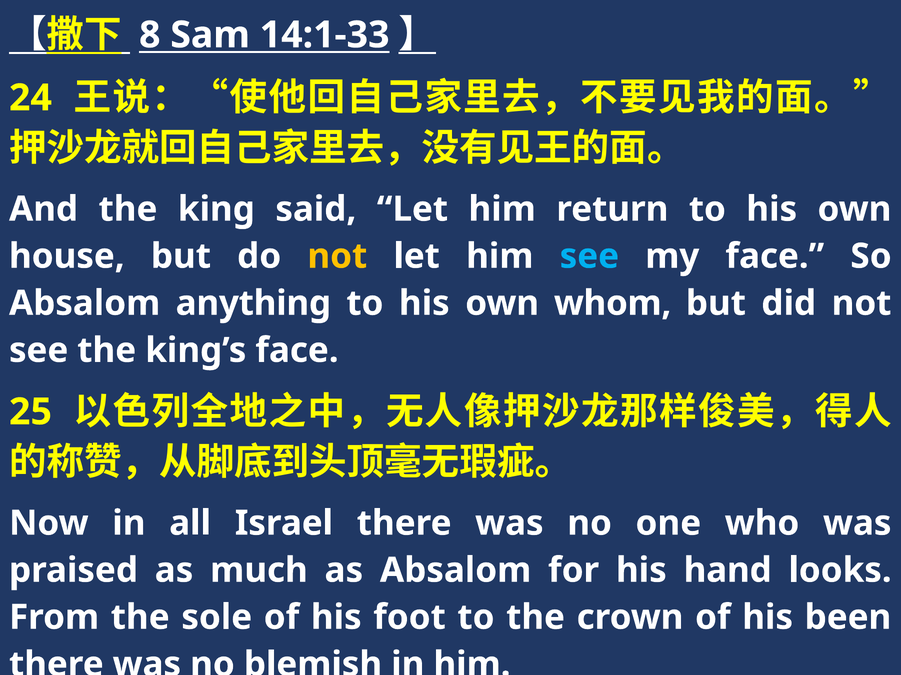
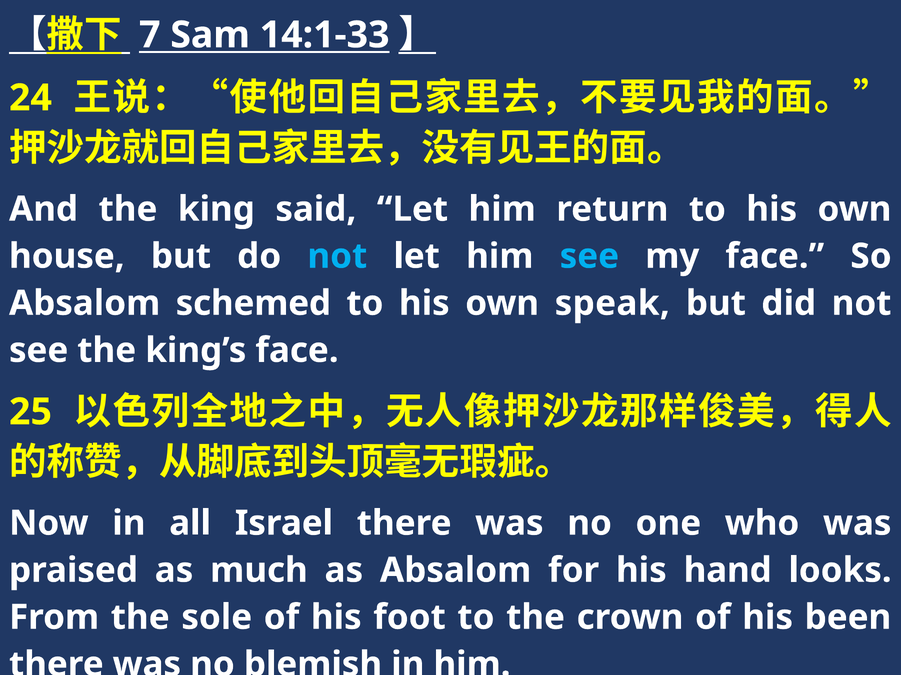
8: 8 -> 7 (150, 35)
not colour: yellow -> light blue (337, 256)
anything: anything -> schemed (253, 304)
whom: whom -> speak (612, 304)
